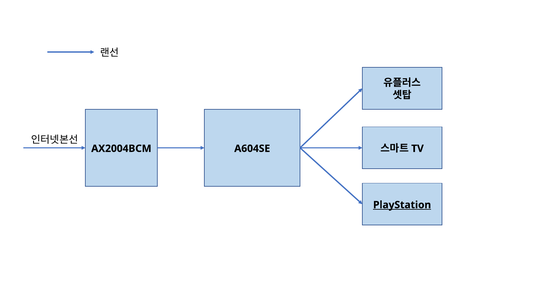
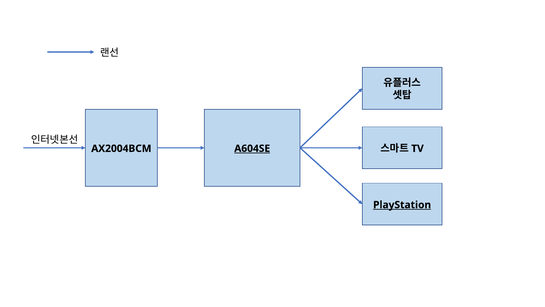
A604SE underline: none -> present (252, 148)
